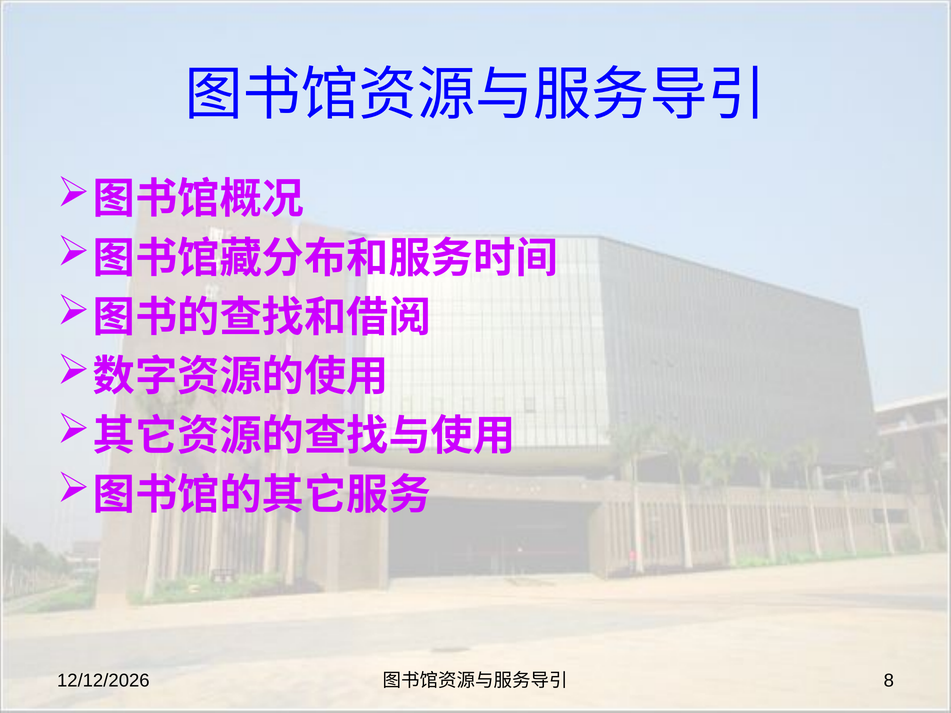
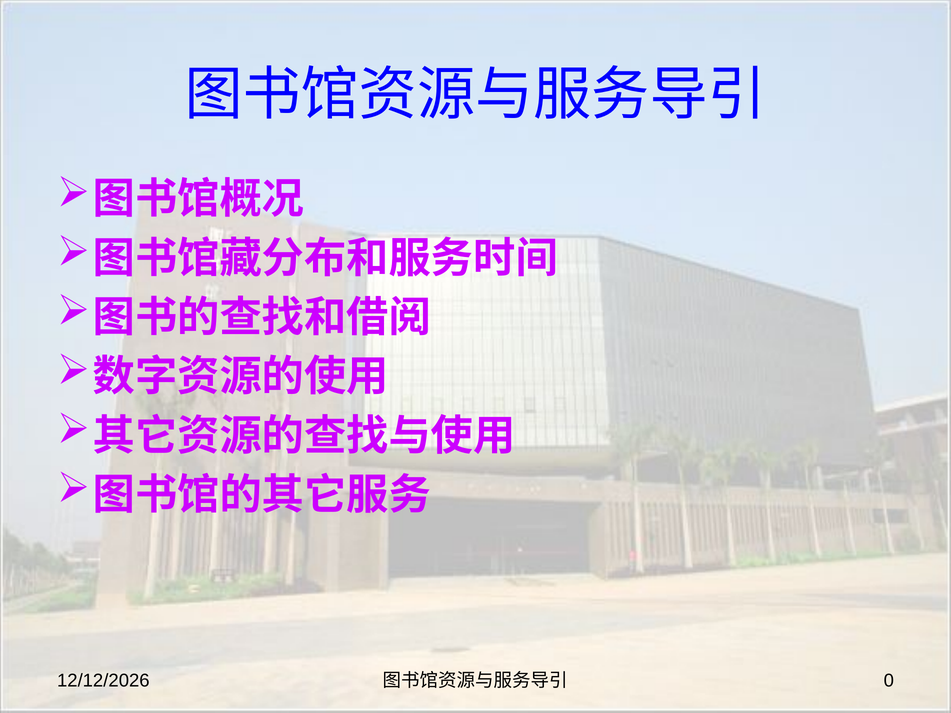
8: 8 -> 0 (889, 681)
